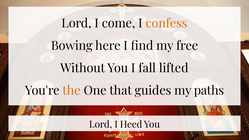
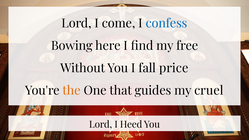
confess colour: orange -> blue (167, 23)
lifted: lifted -> price (174, 68)
paths: paths -> cruel (209, 91)
